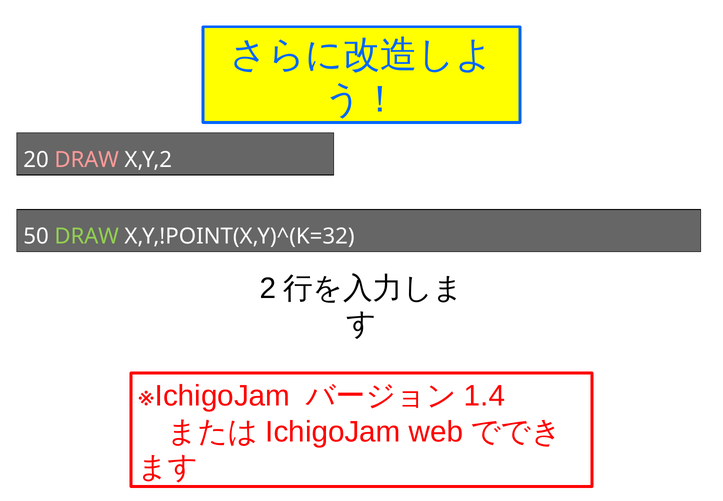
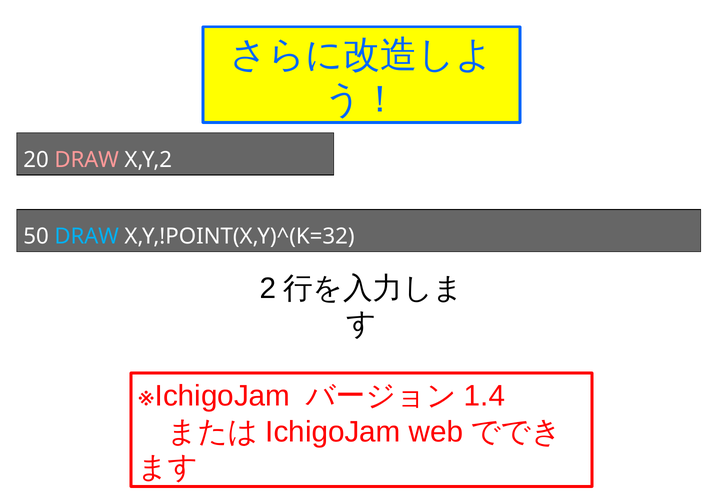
DRAW colour: light green -> light blue (87, 236)
